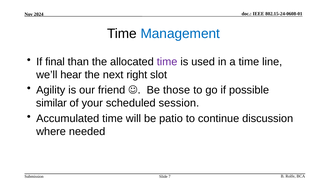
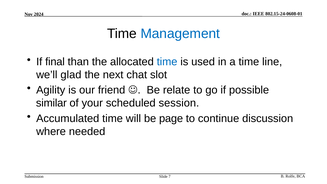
time colour: purple -> blue (167, 62)
hear: hear -> glad (71, 75)
right: right -> chat (137, 75)
those: those -> relate (177, 90)
patio: patio -> page (171, 118)
